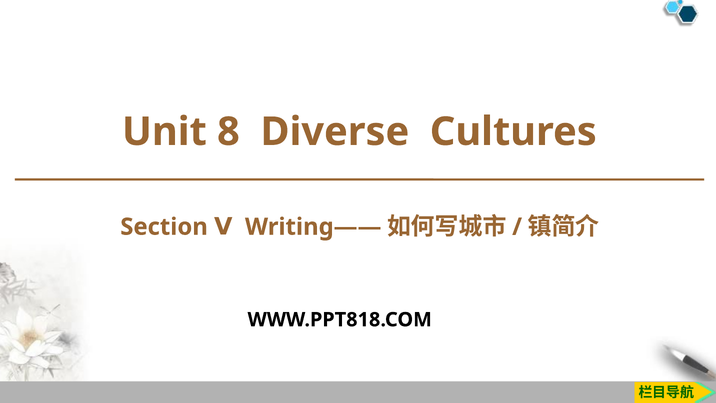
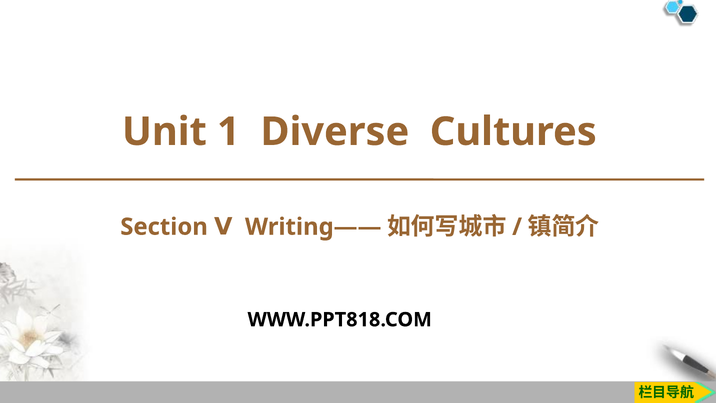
8: 8 -> 1 (228, 132)
